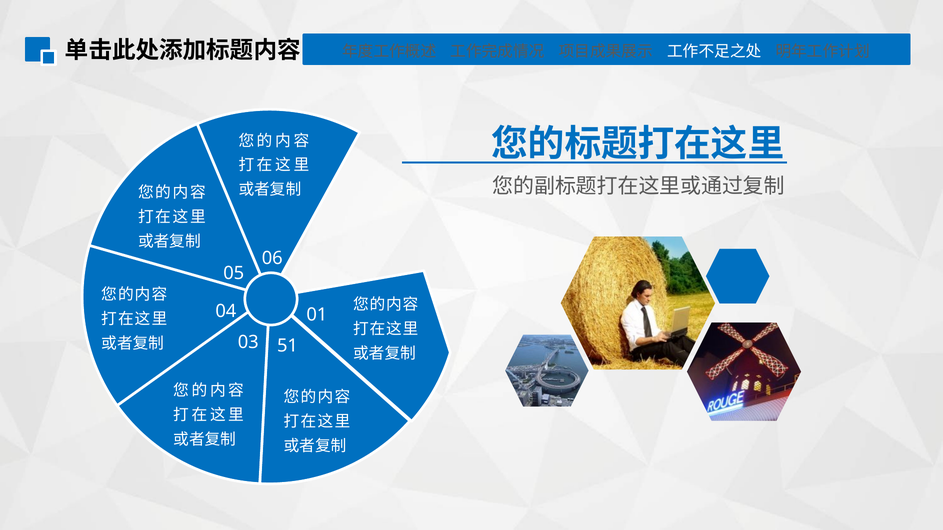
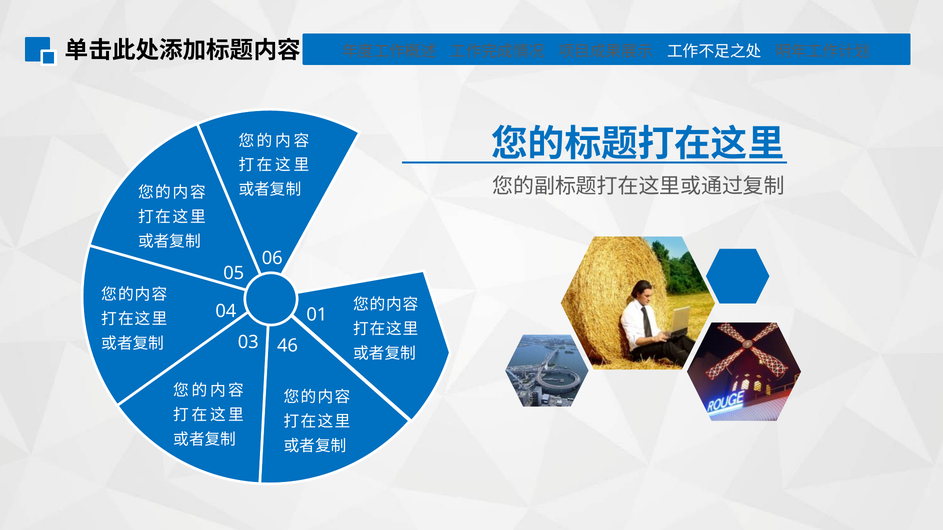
51: 51 -> 46 (287, 346)
